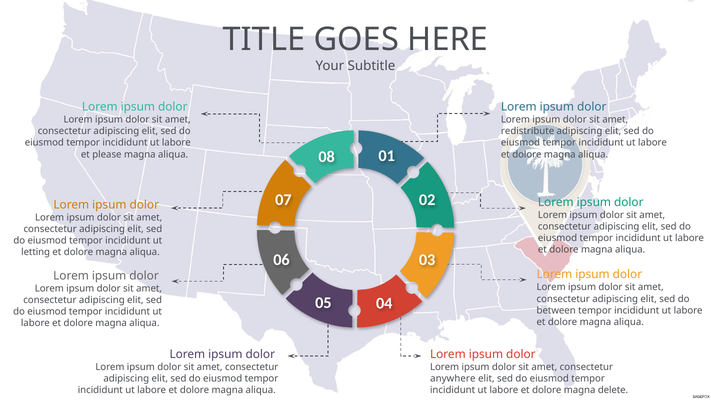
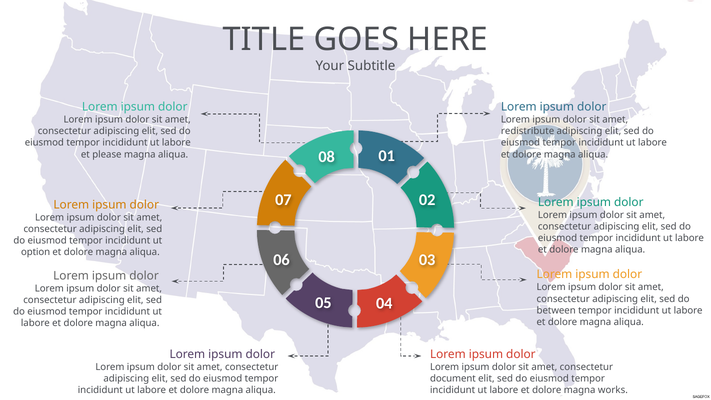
letting: letting -> option (36, 252)
anywhere: anywhere -> document (453, 379)
delete: delete -> works (613, 390)
